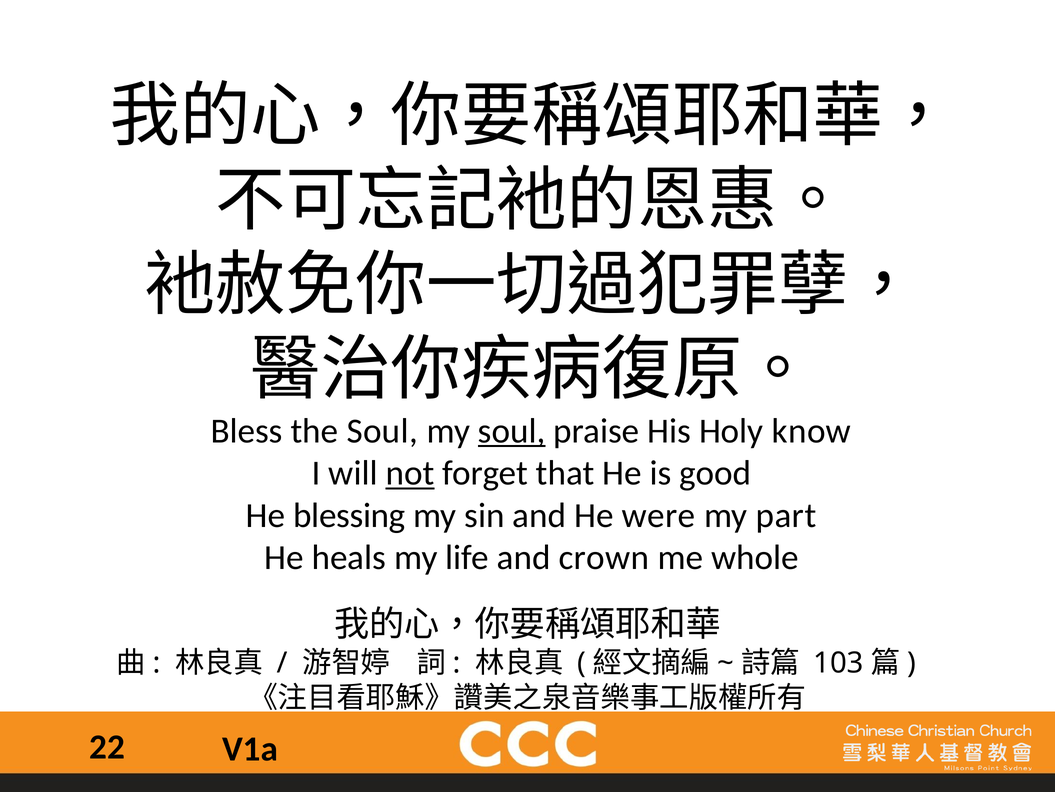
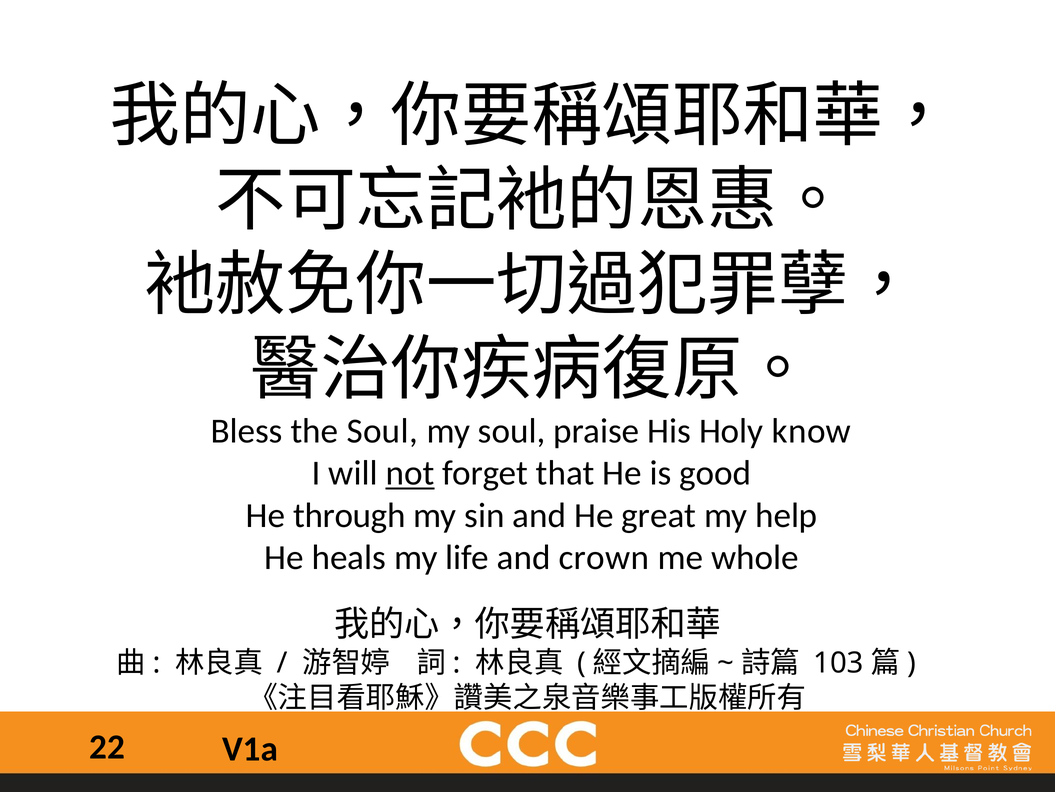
soul underline: present -> none (512, 431)
blessing: blessing -> through (349, 515)
were: were -> great (659, 515)
part: part -> help (786, 515)
